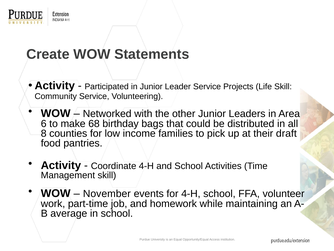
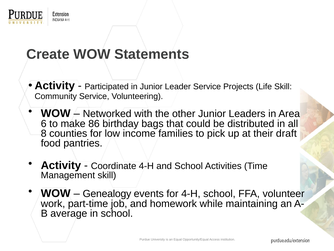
68: 68 -> 86 (94, 123)
November: November -> Genealogy (107, 193)
